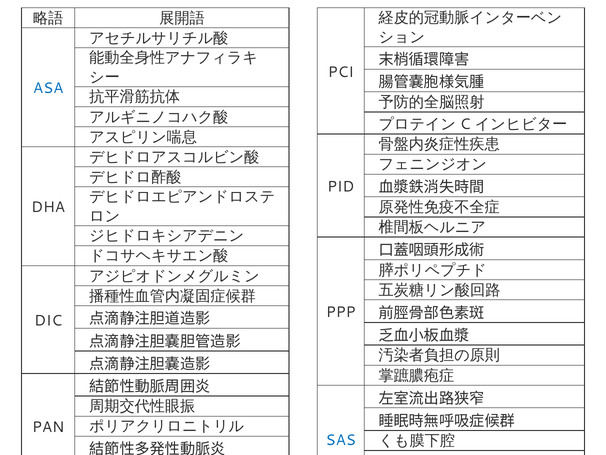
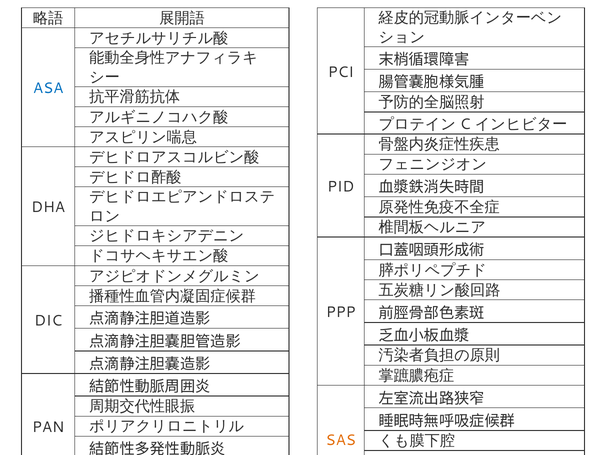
SAS colour: blue -> orange (341, 440)
